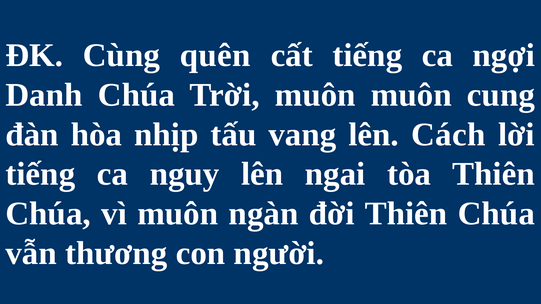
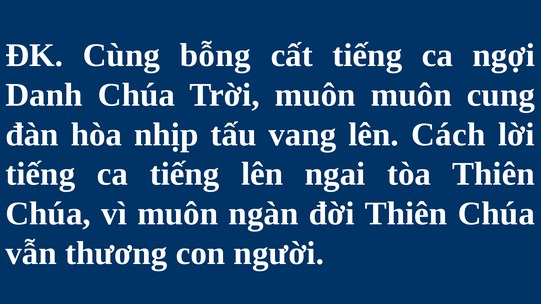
quên: quên -> bỗng (215, 55)
ca nguy: nguy -> tiếng (185, 174)
